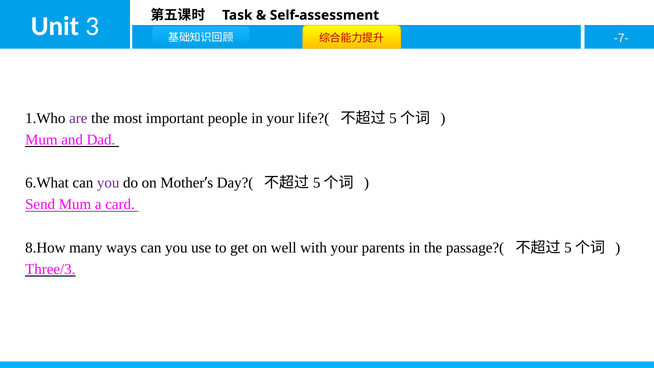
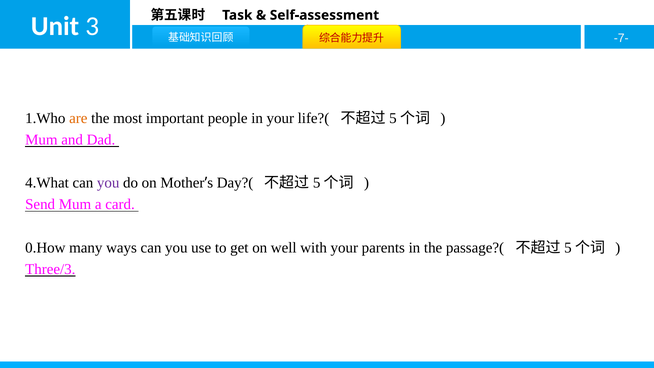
are colour: purple -> orange (78, 118)
6.What: 6.What -> 4.What (47, 183)
8.How: 8.How -> 0.How (45, 248)
